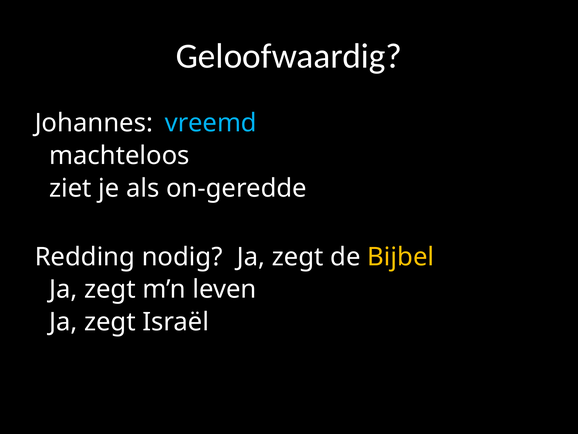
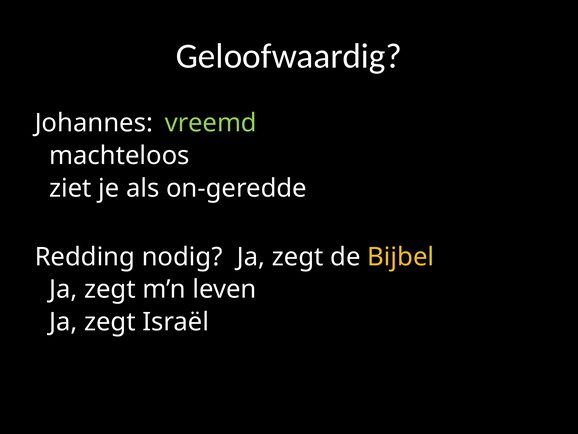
vreemd colour: light blue -> light green (211, 123)
